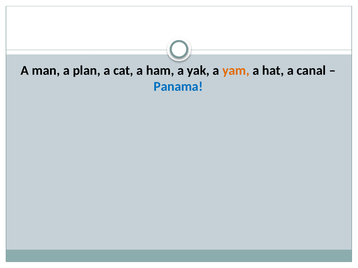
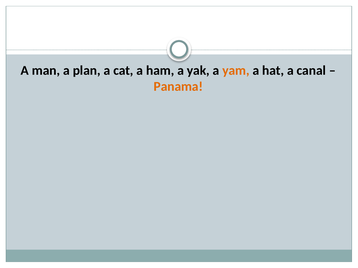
Panama colour: blue -> orange (178, 87)
